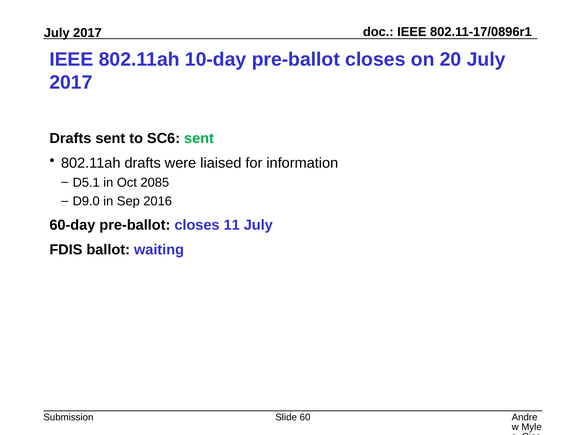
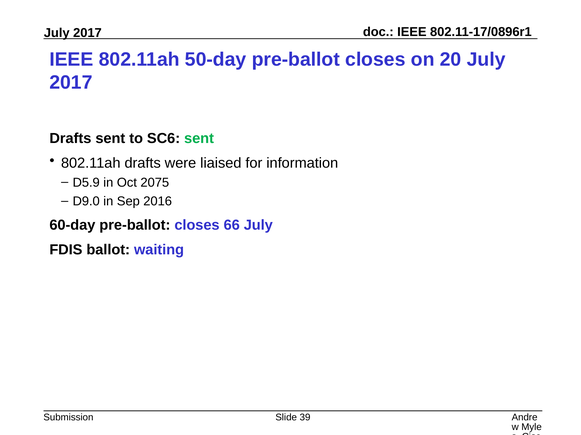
10-day: 10-day -> 50-day (216, 59)
D5.1: D5.1 -> D5.9 (86, 183)
2085: 2085 -> 2075 (155, 183)
11: 11 -> 66 (232, 225)
60: 60 -> 39 (305, 418)
